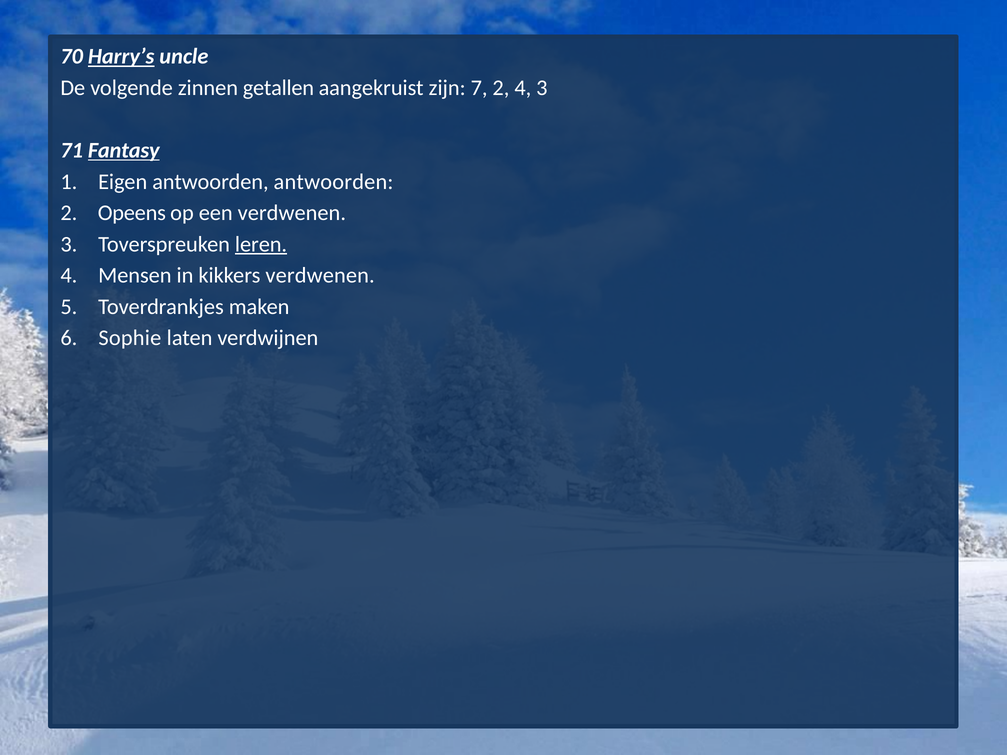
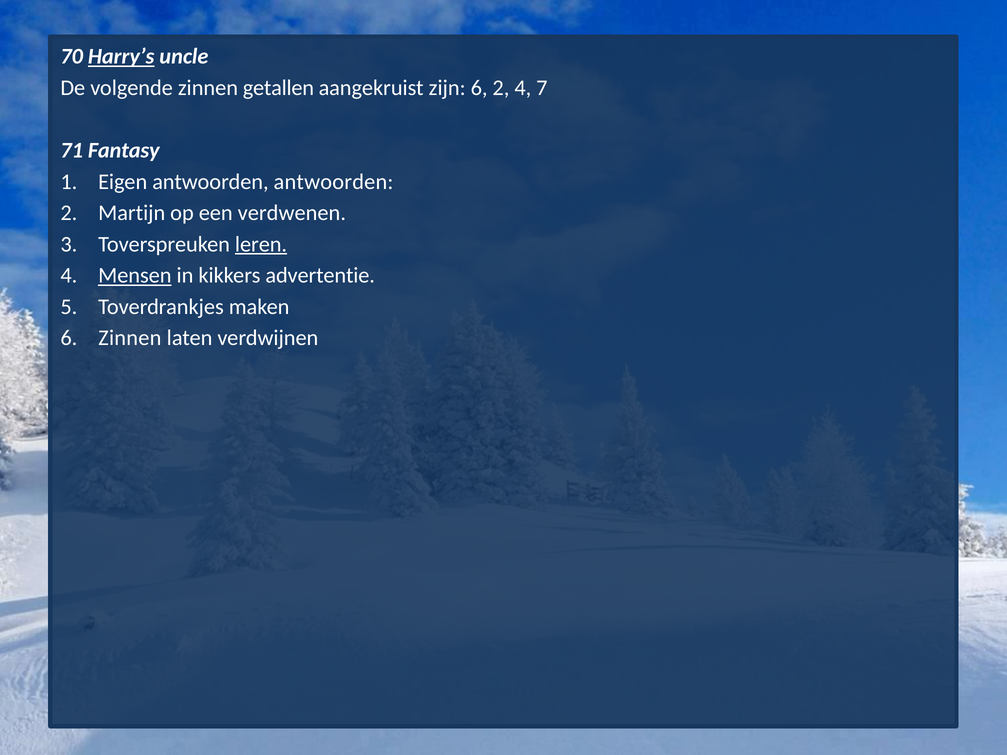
zijn 7: 7 -> 6 (479, 88)
4 3: 3 -> 7 (542, 88)
Fantasy underline: present -> none (124, 150)
Opeens: Opeens -> Martijn (132, 213)
Mensen underline: none -> present (135, 276)
kikkers verdwenen: verdwenen -> advertentie (320, 276)
Sophie: Sophie -> Zinnen (130, 338)
